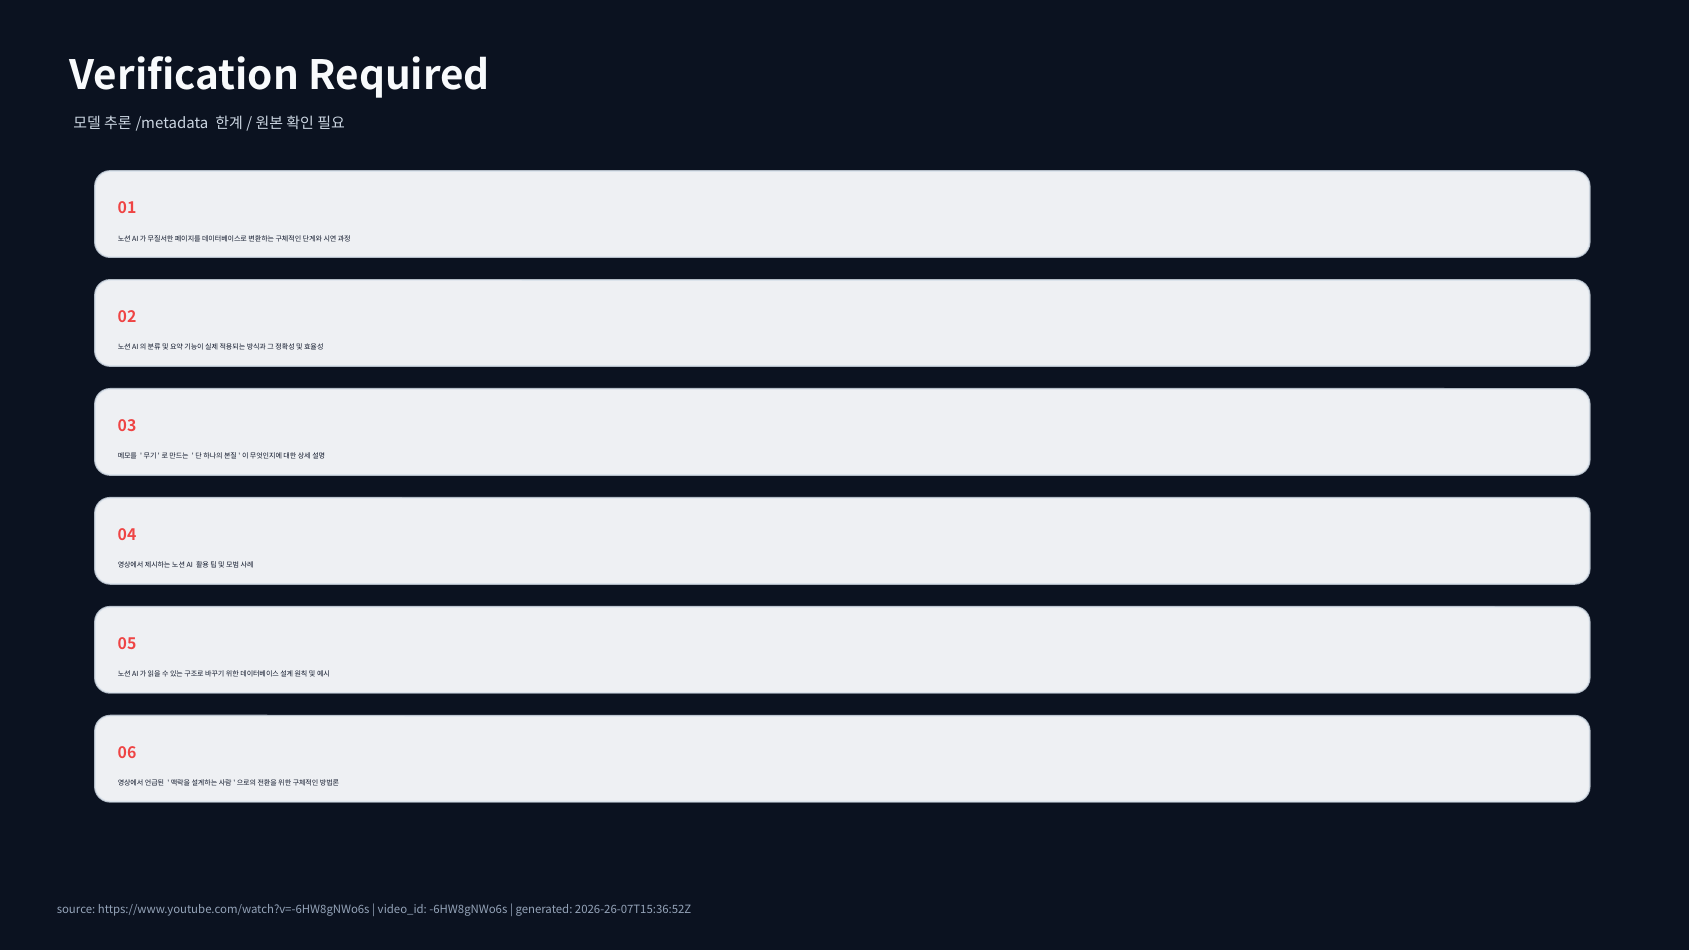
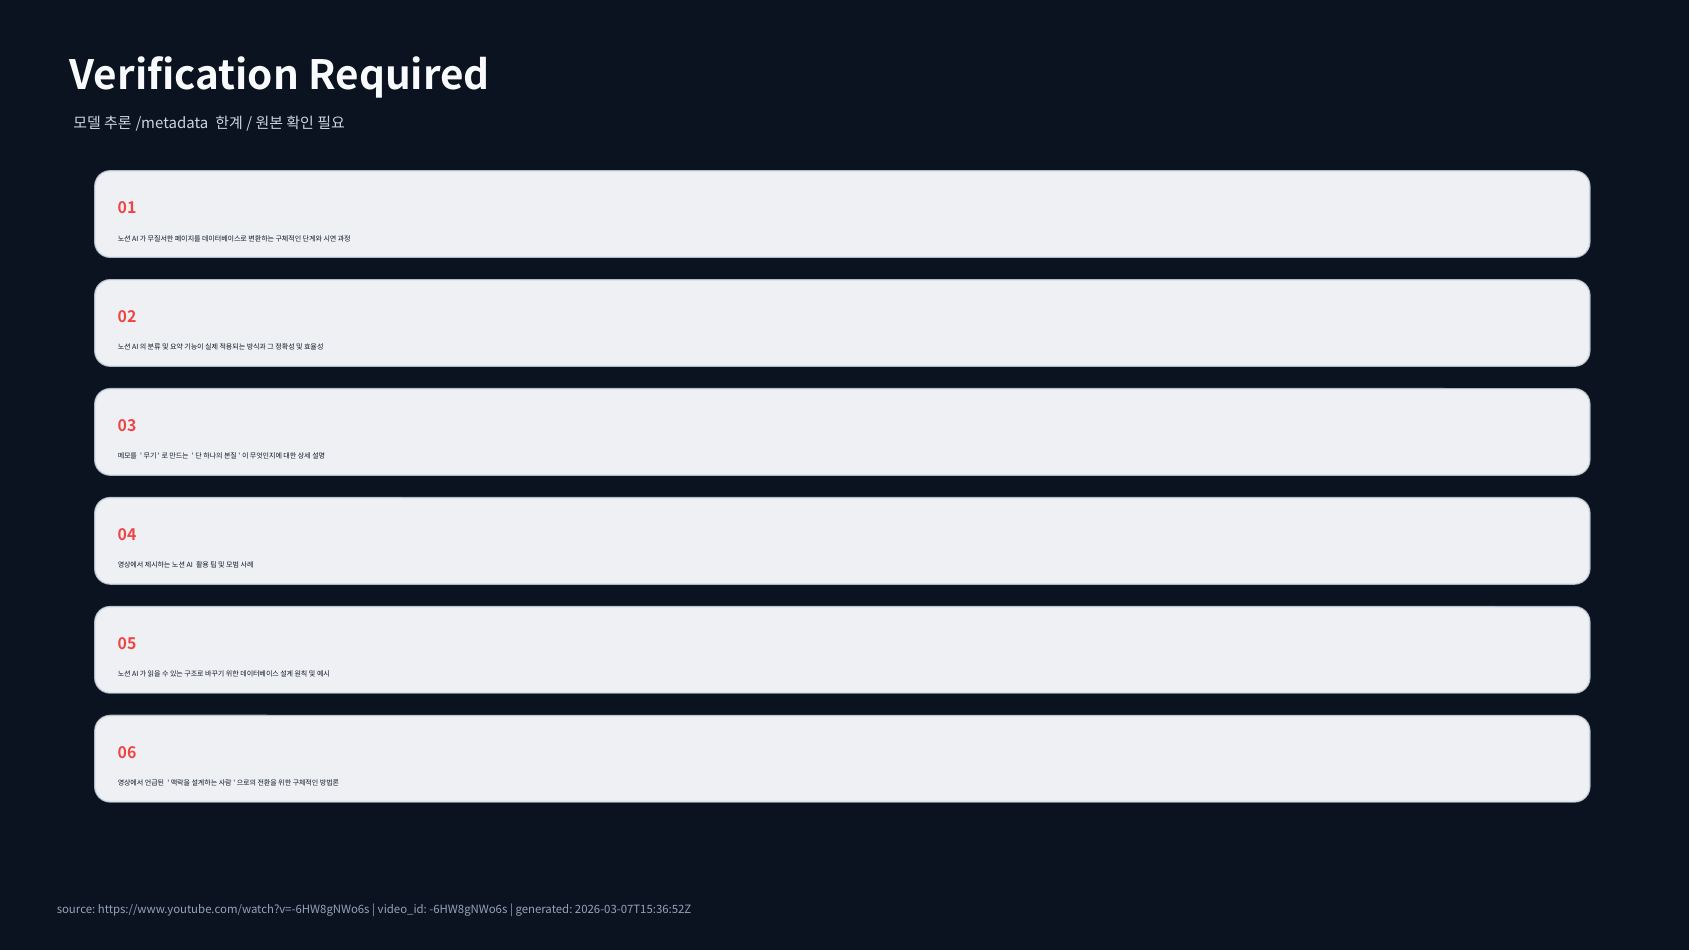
2026-26-07T15:36:52Z: 2026-26-07T15:36:52Z -> 2026-03-07T15:36:52Z (633, 910)
